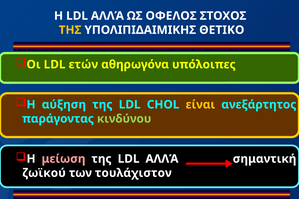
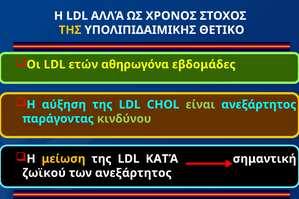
ΟΦΕΛΟΣ: ΟΦΕΛΟΣ -> ΧΡΟΝΟΣ (171, 16)
υπόλοιπες: υπόλοιπες -> εβδομάδες (204, 65)
είναι colour: yellow -> light green (200, 105)
μείωση colour: pink -> yellow (64, 159)
της LDL ΑΛΛΆ: ΑΛΛΆ -> ΚΑΤΆ (162, 159)
των τουλάχιστον: τουλάχιστον -> ανεξάρτητος (133, 173)
